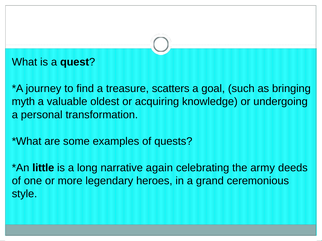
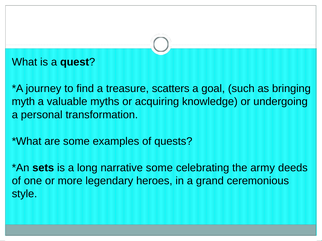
oldest: oldest -> myths (105, 102)
little: little -> sets (43, 168)
narrative again: again -> some (159, 168)
